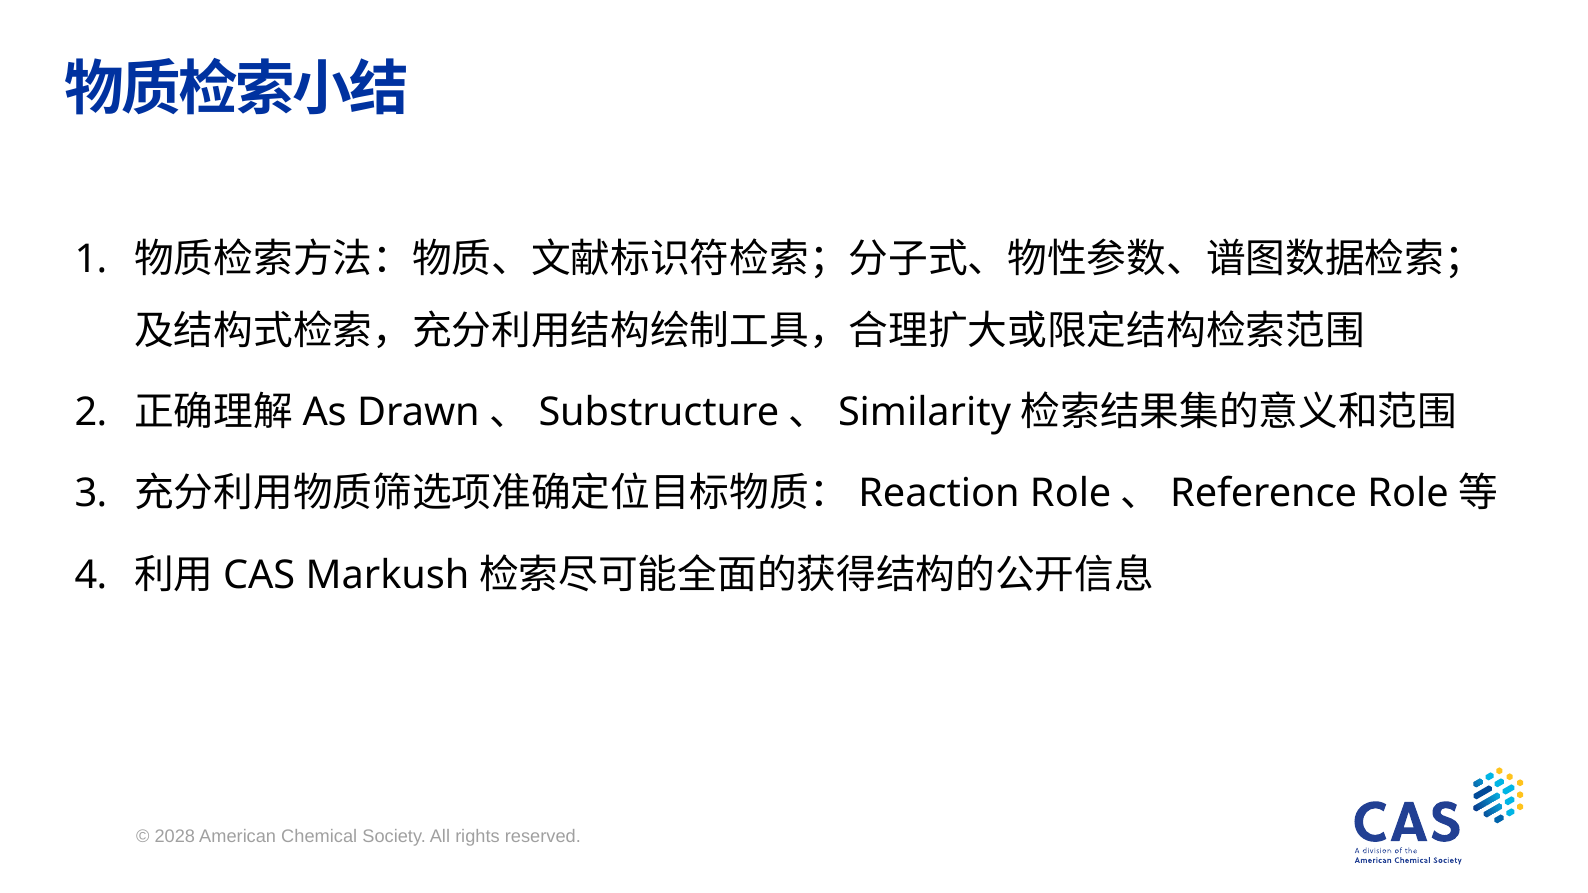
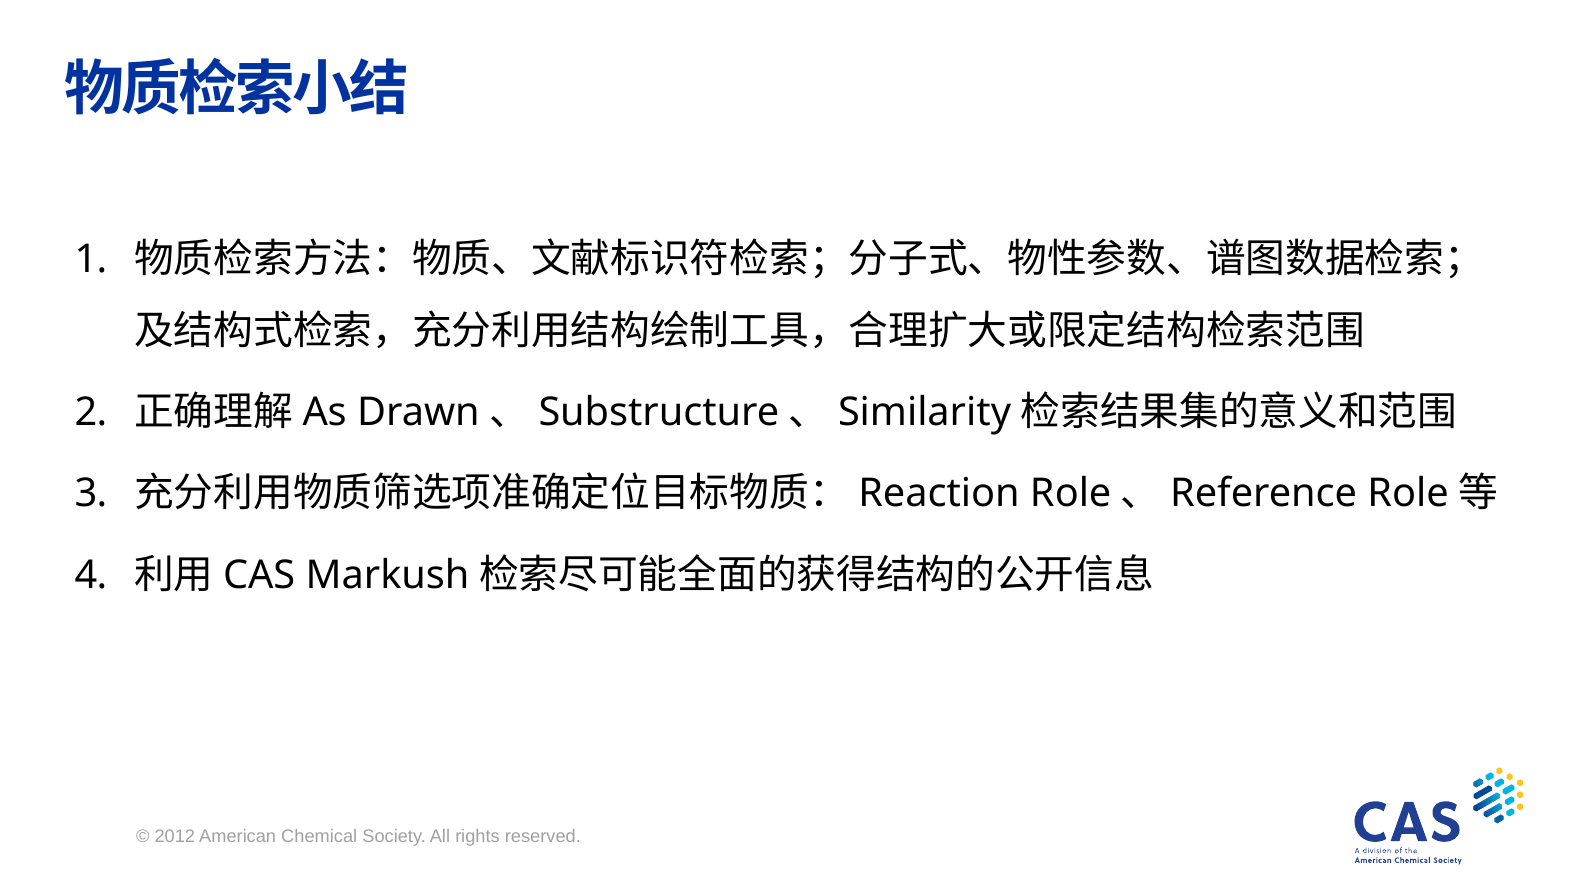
2028: 2028 -> 2012 (175, 837)
